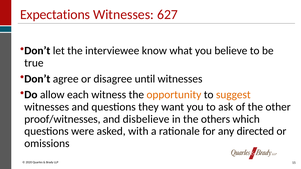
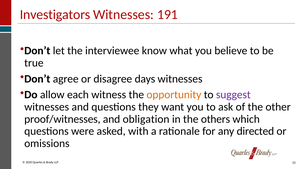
Expectations: Expectations -> Investigators (55, 14)
627: 627 -> 191 (167, 14)
until: until -> days (145, 79)
suggest colour: orange -> purple (233, 95)
disbelieve: disbelieve -> obligation (146, 119)
